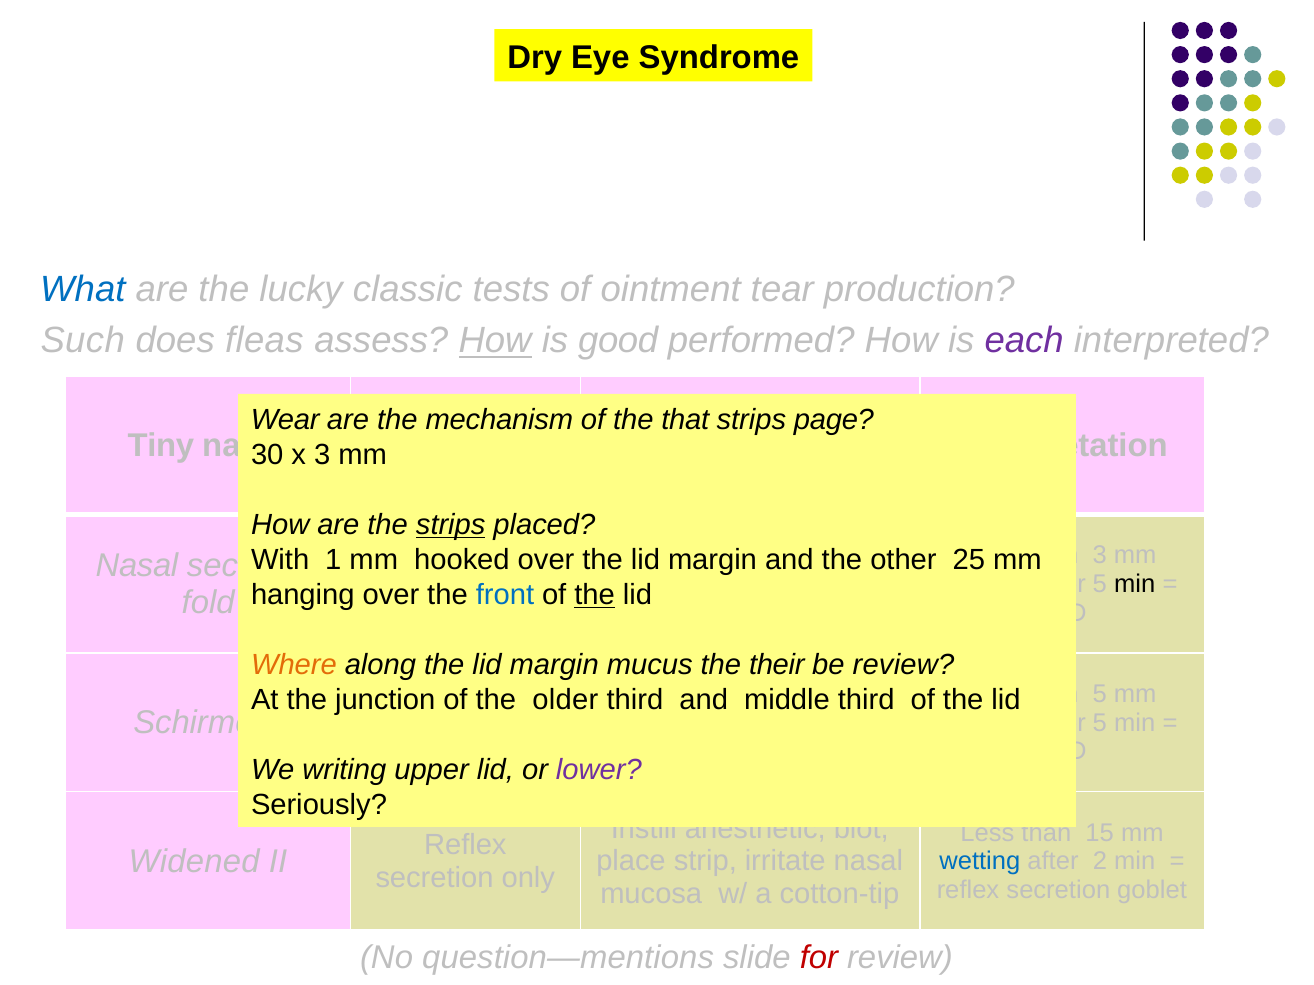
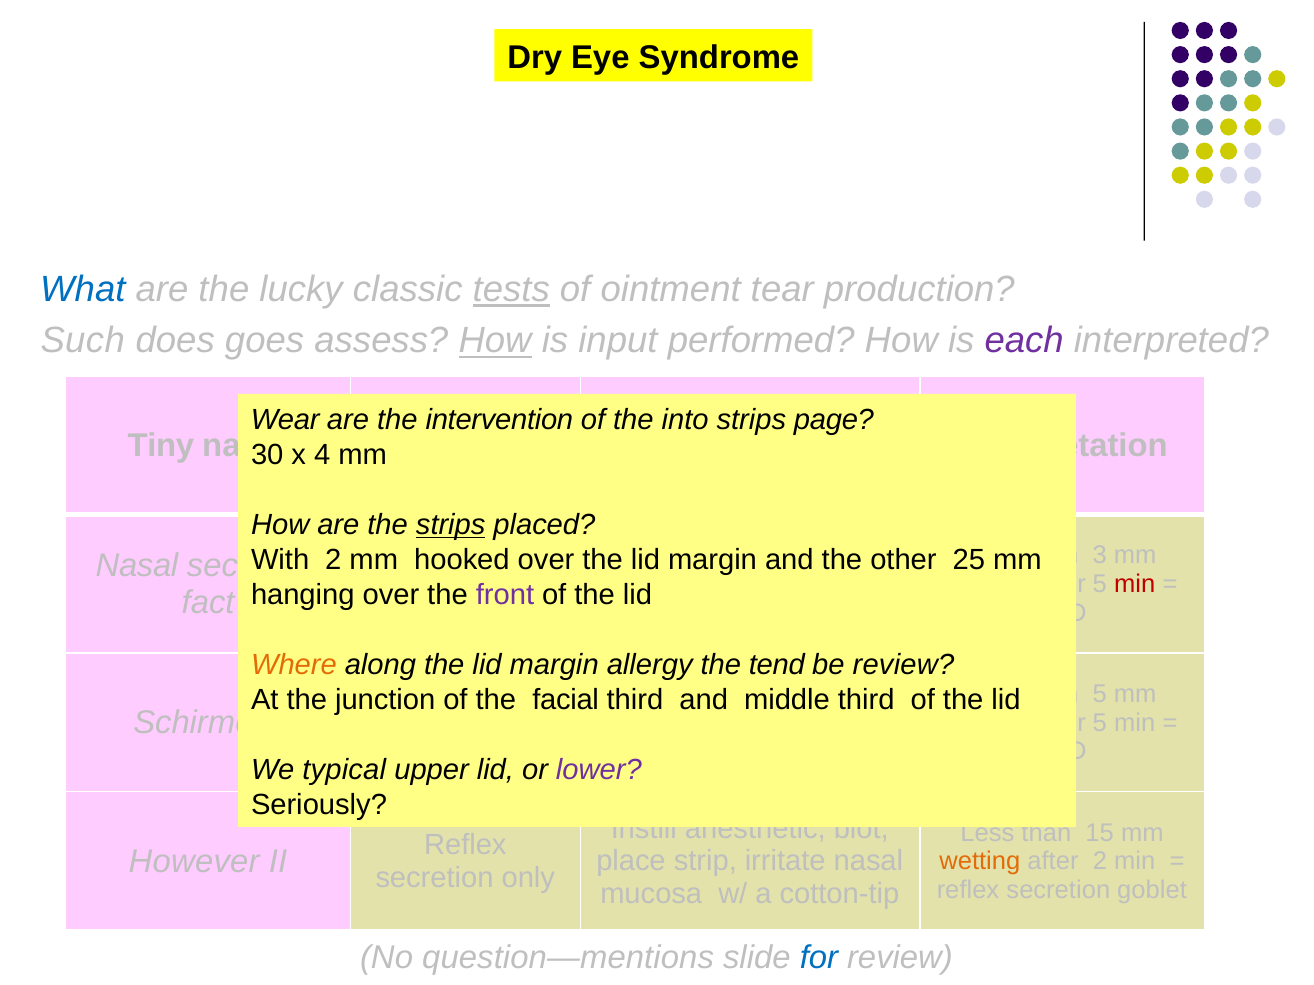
tests underline: none -> present (511, 290)
fleas: fleas -> goes (265, 341)
good: good -> input (618, 341)
mechanism: mechanism -> intervention (499, 420)
that: that -> into (685, 420)
x 3: 3 -> 4 (322, 455)
1: 1 -> 2 (333, 560)
min colour: black -> red (1135, 584)
front colour: blue -> purple (505, 595)
the underline: present -> none (595, 595)
fold: fold -> fact (208, 603)
mucus: mucus -> allergy (650, 665)
their: their -> tend (777, 665)
older: older -> facial (566, 700)
writing: writing -> typical (344, 770)
Widened: Widened -> However (194, 862)
wetting colour: blue -> orange (980, 862)
for colour: red -> blue (819, 958)
